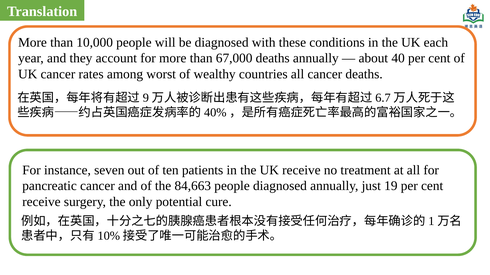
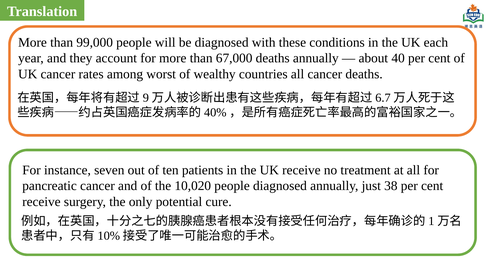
10,000: 10,000 -> 99,000 (95, 42)
84,663: 84,663 -> 10,020 (193, 186)
19: 19 -> 38 (391, 186)
